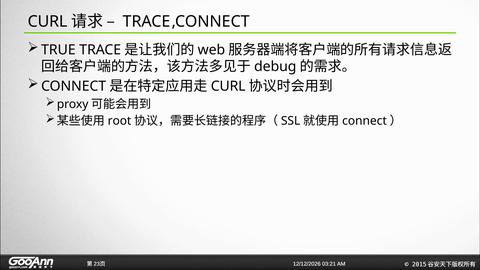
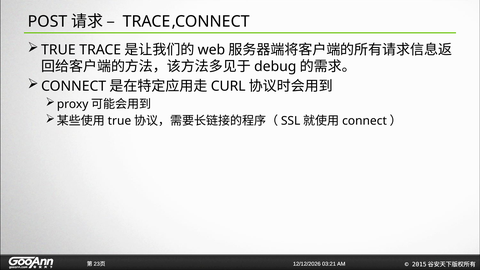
CURL: CURL -> POST (47, 22)
root: root -> true (119, 121)
